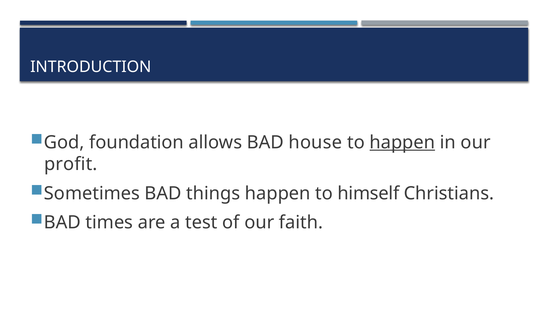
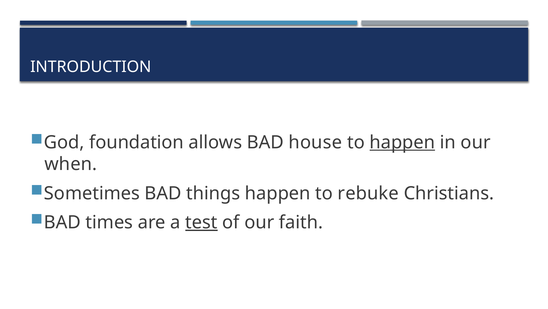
profit: profit -> when (71, 164)
himself: himself -> rebuke (368, 193)
test underline: none -> present (201, 222)
